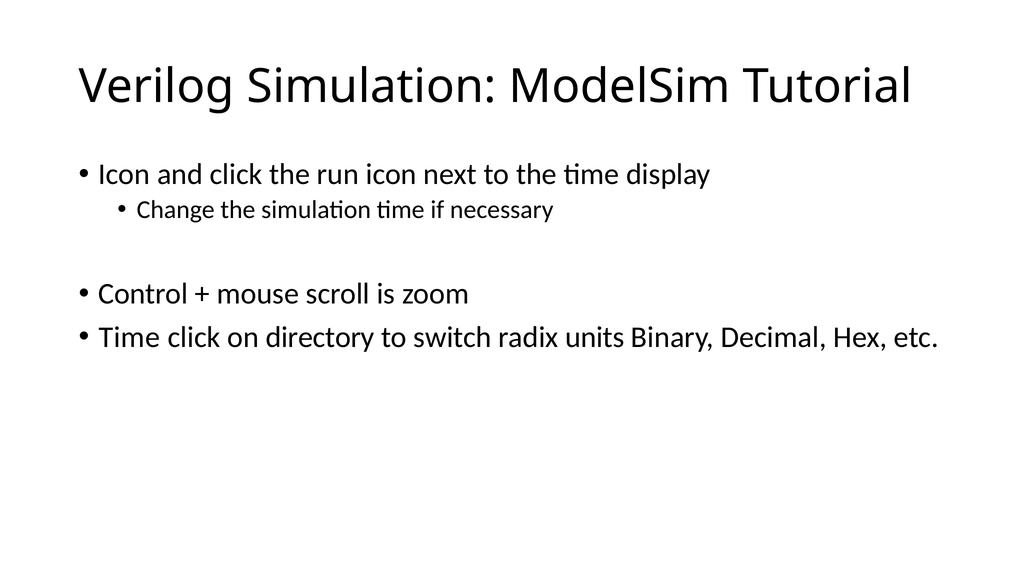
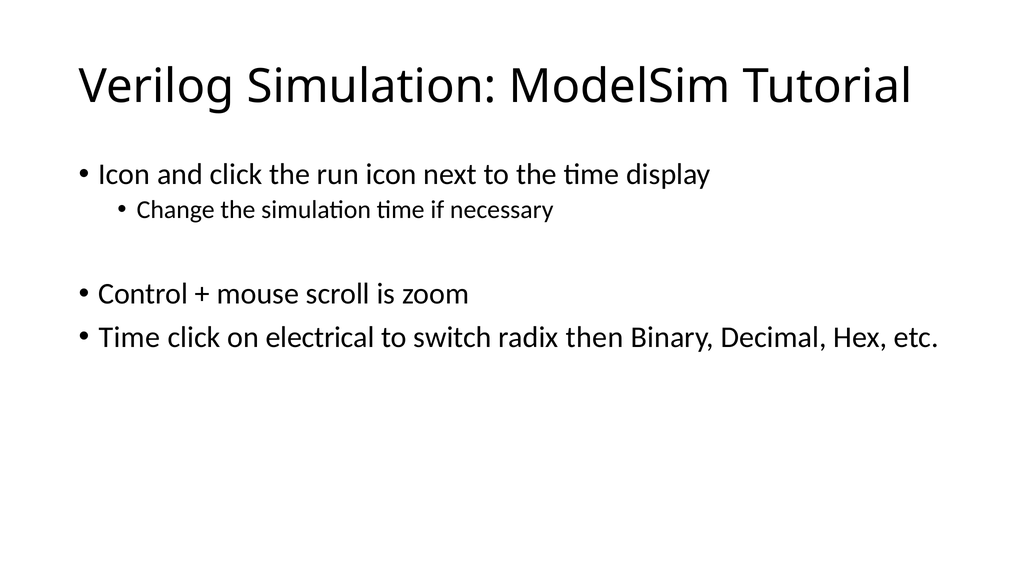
directory: directory -> electrical (320, 338)
units: units -> then (595, 338)
